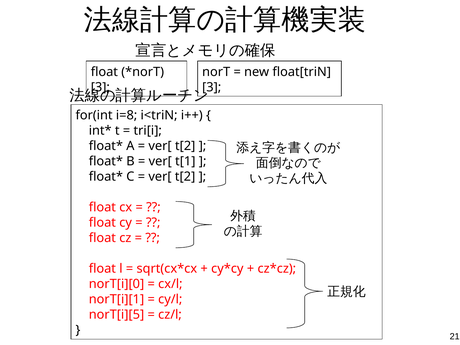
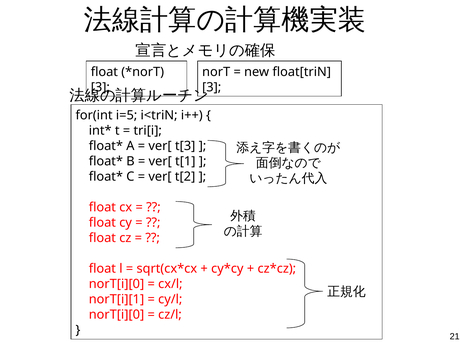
i=8: i=8 -> i=5 (127, 115)
t[2: t[2 -> t[3 (185, 146)
norT[i][5: norT[i][5 -> norT[i][0 (116, 315)
